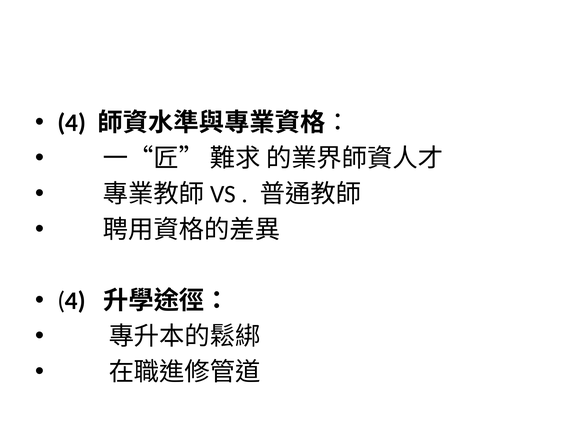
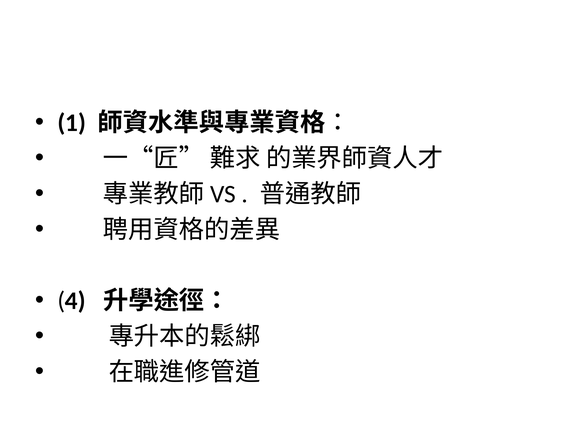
4: 4 -> 1 (72, 123)
